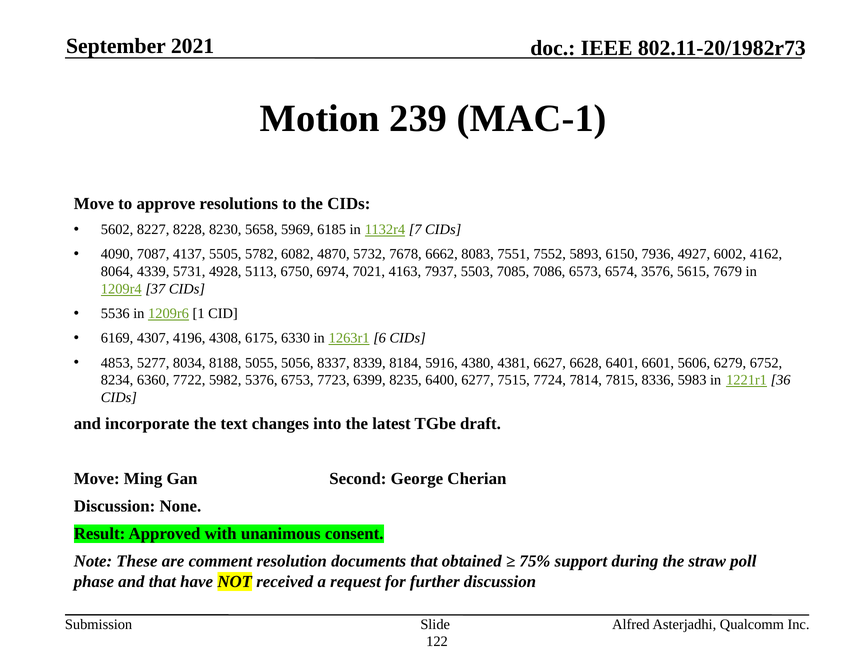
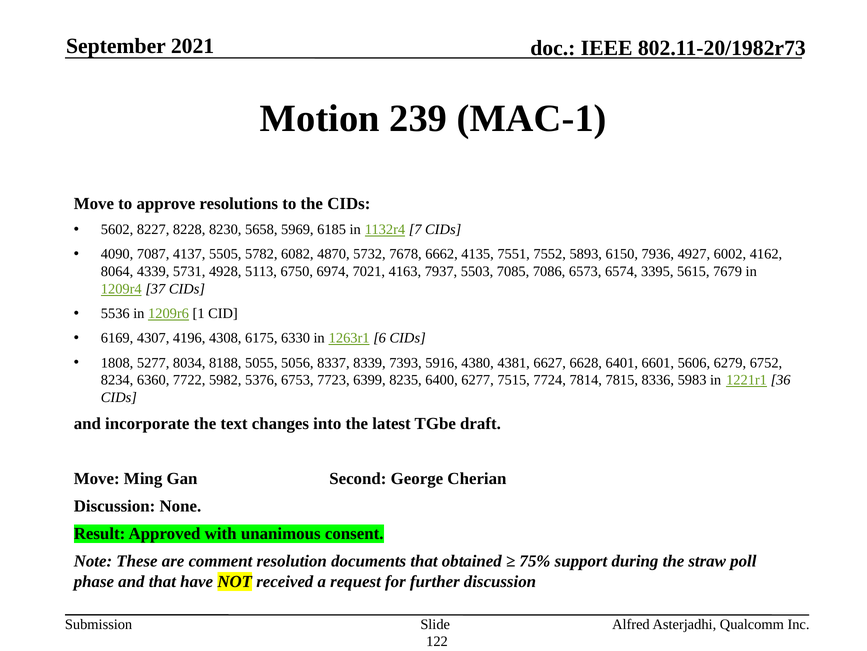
8083: 8083 -> 4135 (478, 254)
3576: 3576 -> 3395 (657, 271)
4853: 4853 -> 1808 (117, 362)
8184: 8184 -> 7393 (405, 362)
